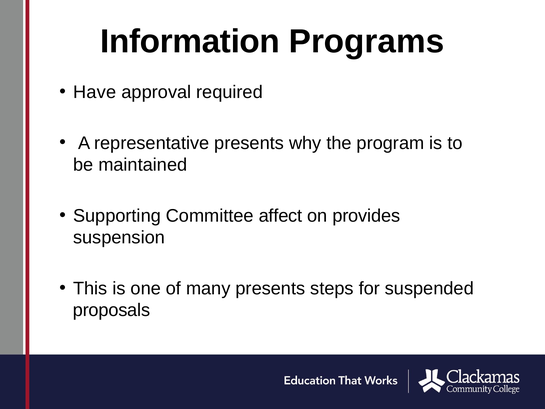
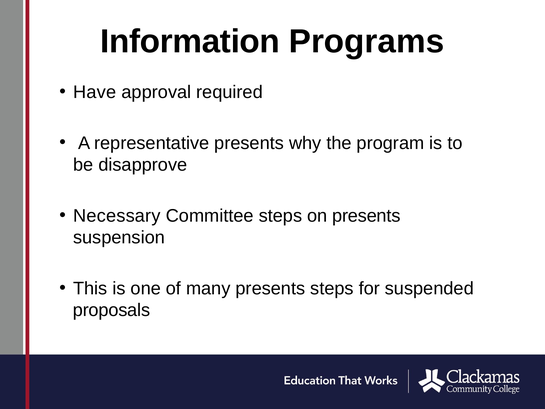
maintained: maintained -> disapprove (143, 165)
Supporting: Supporting -> Necessary (117, 216)
Committee affect: affect -> steps (280, 216)
on provides: provides -> presents (366, 216)
